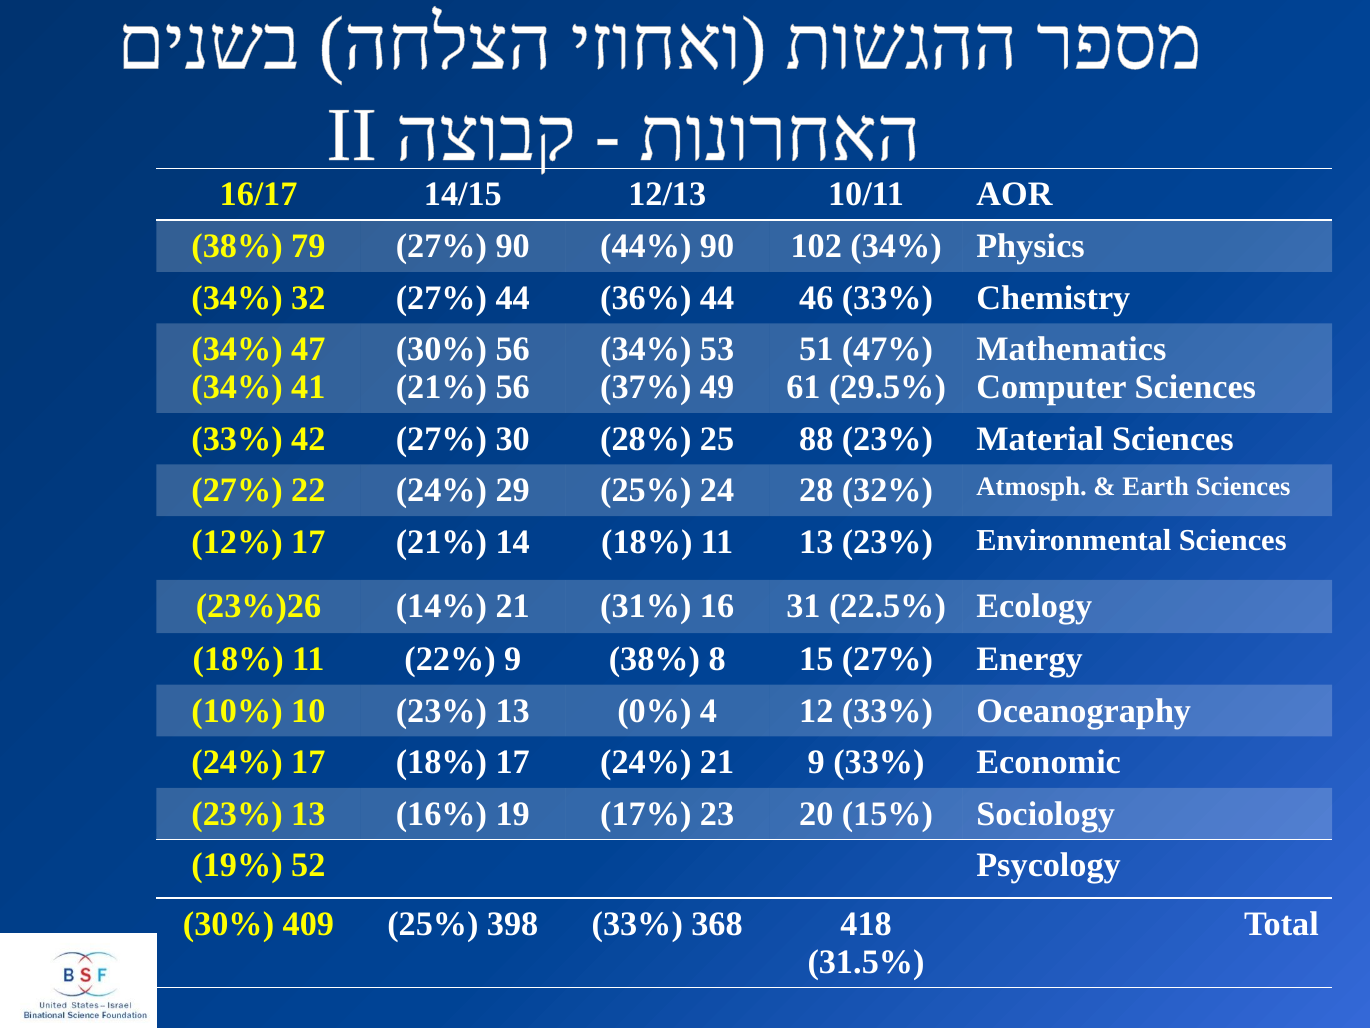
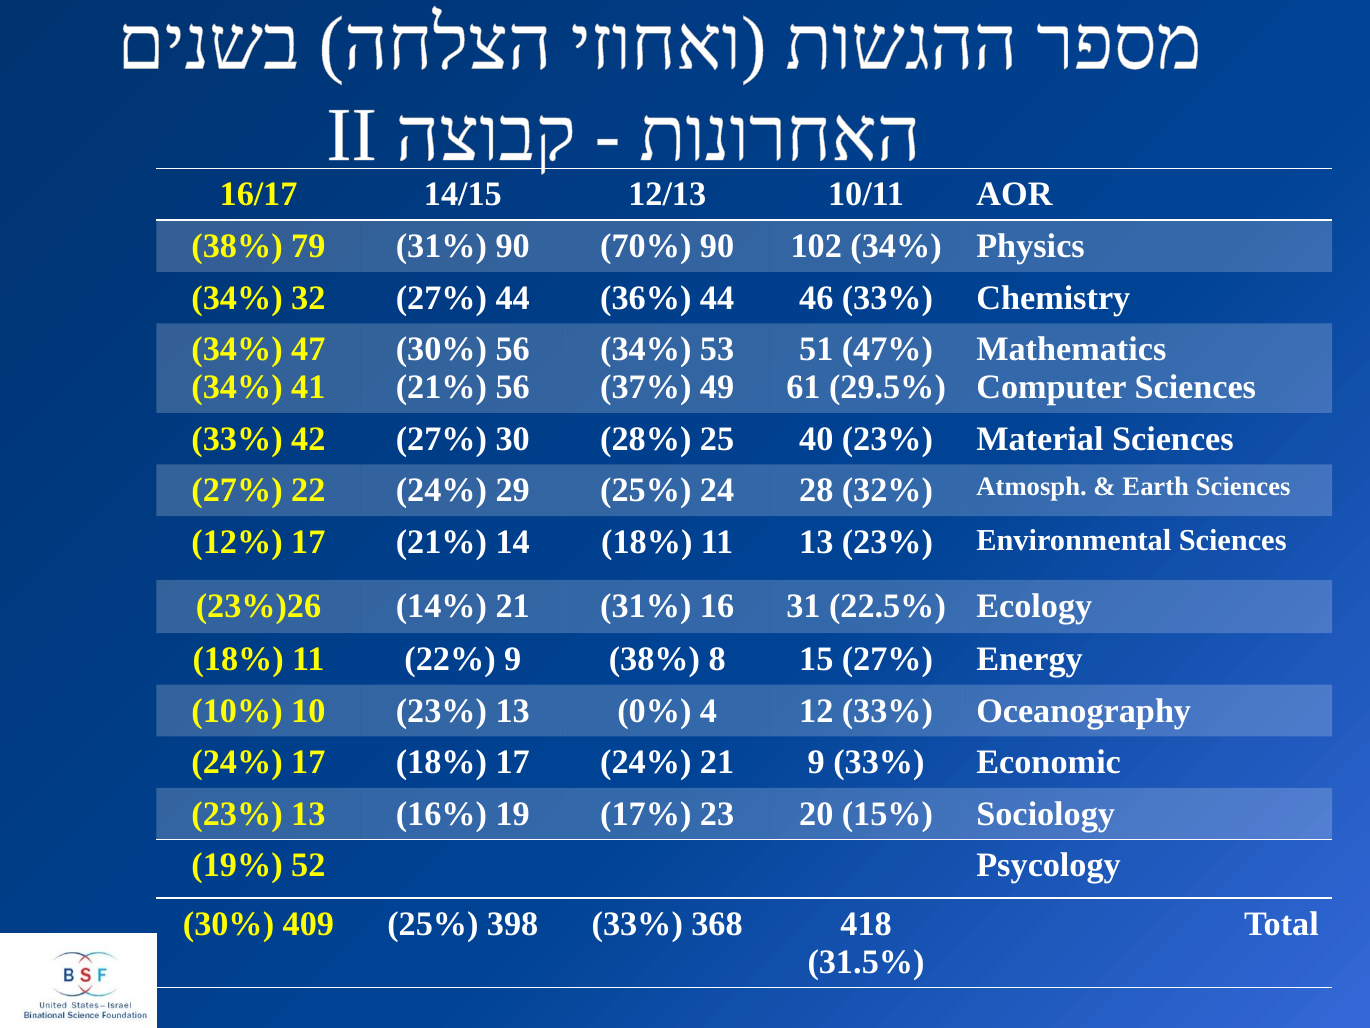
27%: 27% -> 31% (441, 246)
44%: 44% -> 70% (646, 246)
88: 88 -> 40 (816, 439)
